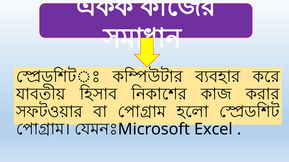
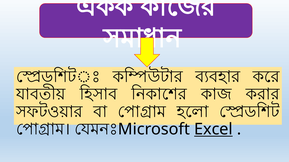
Excel underline: none -> present (213, 130)
